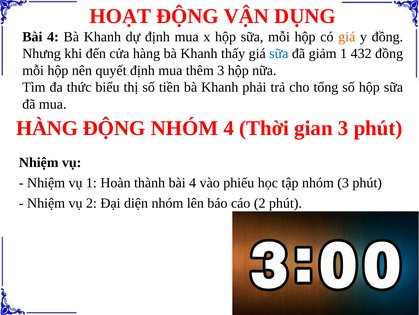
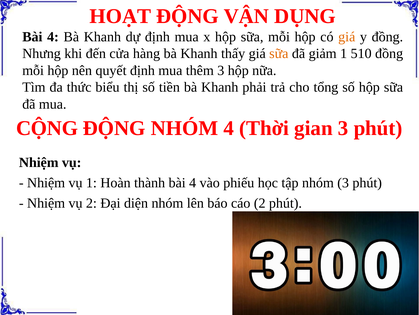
sữa colour: blue -> orange (279, 54)
432: 432 -> 510 (361, 54)
HÀNG: HÀNG -> CỘNG (47, 128)
